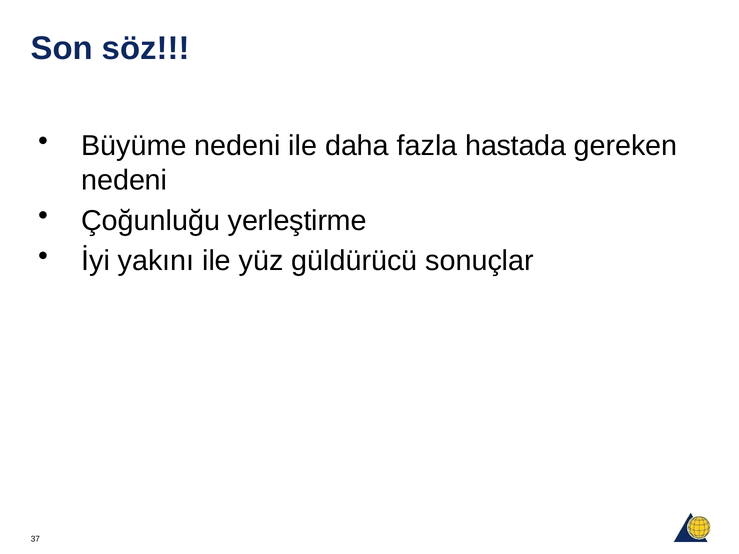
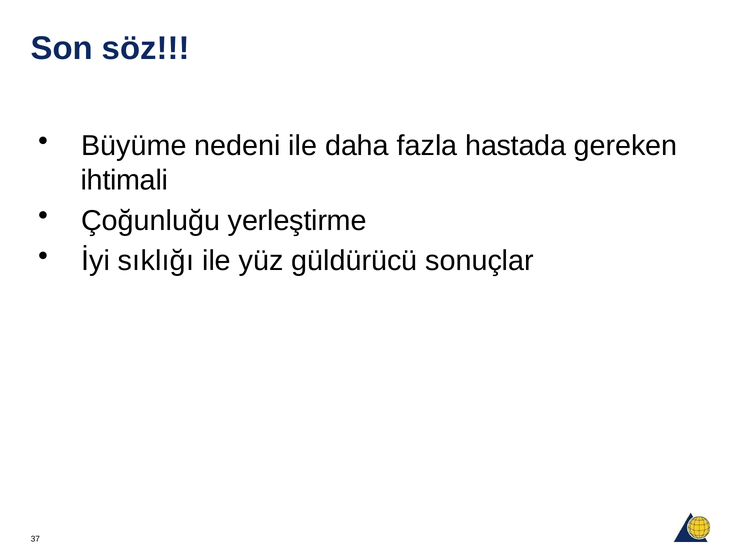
nedeni: nedeni -> ihtimali (124, 180)
yakını: yakını -> sıklığı (156, 261)
